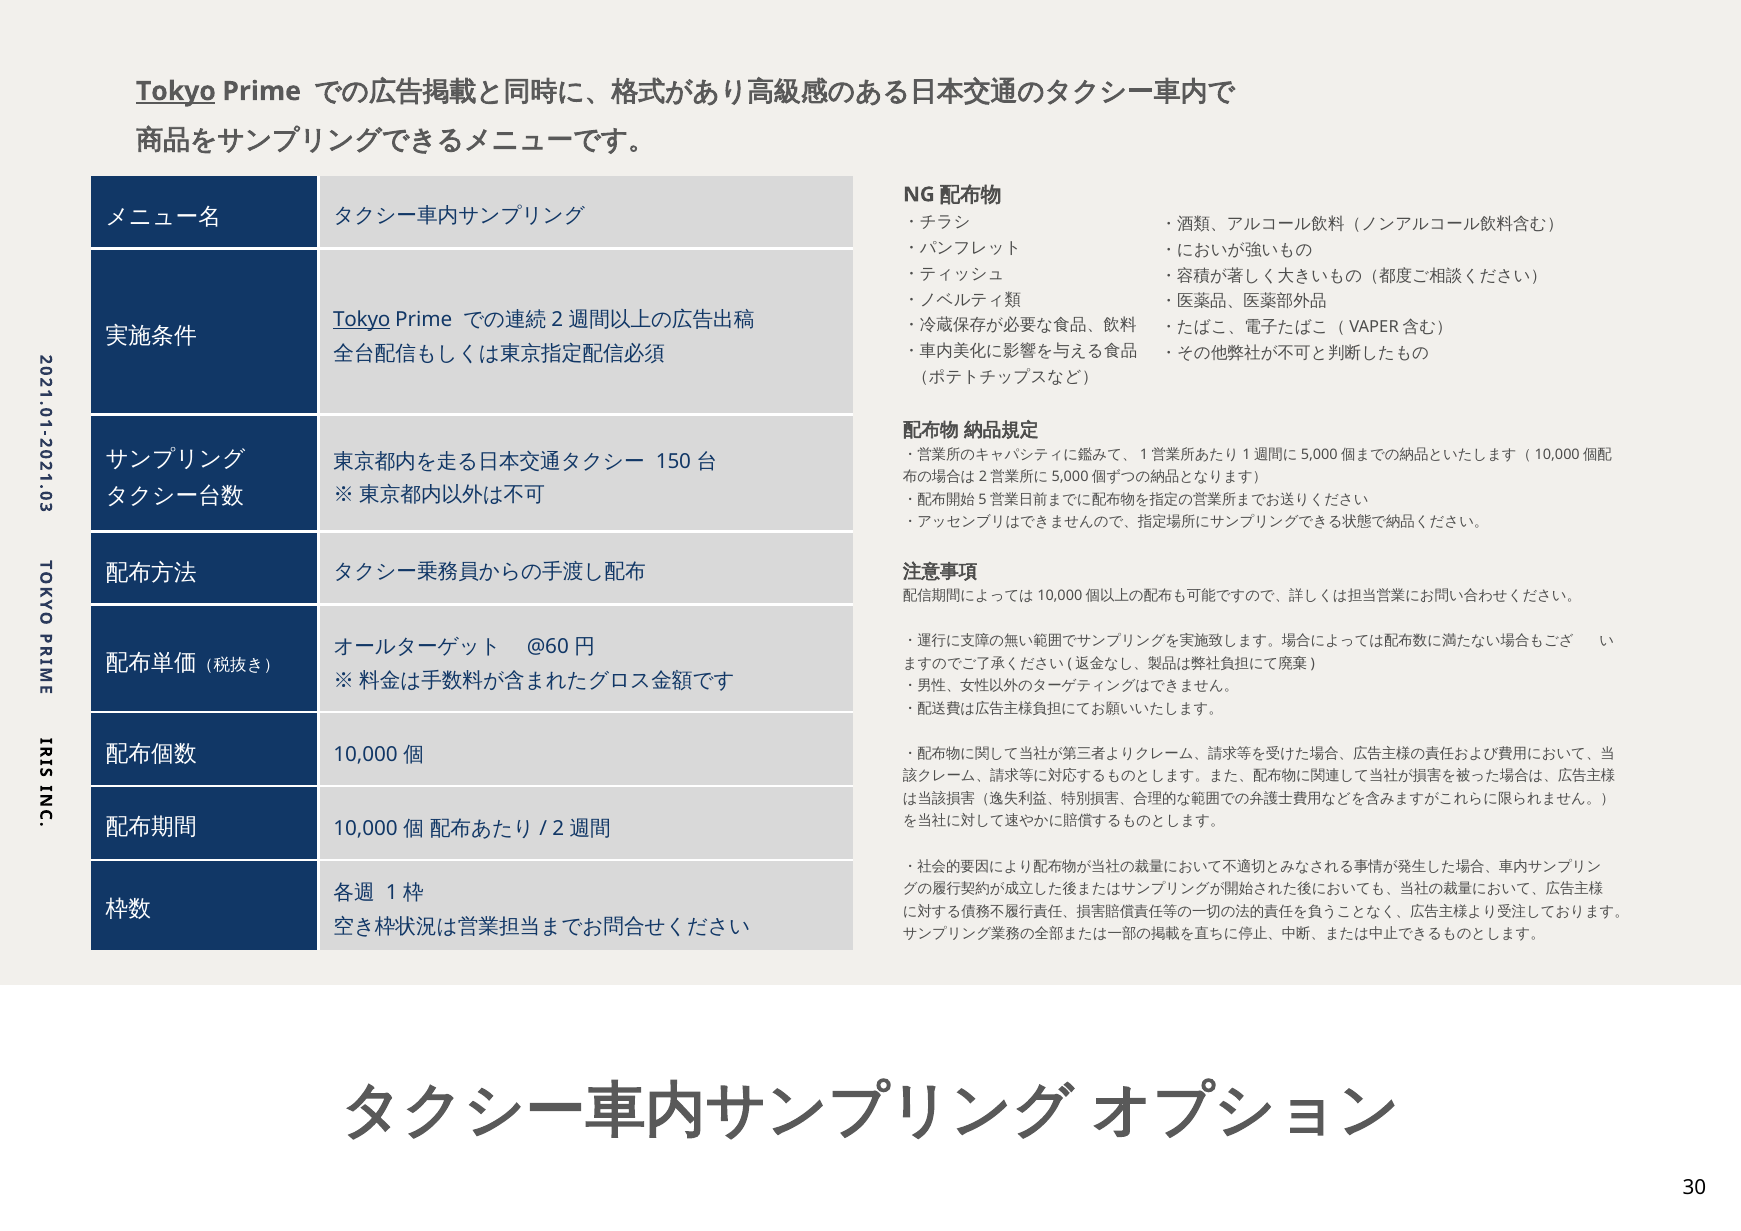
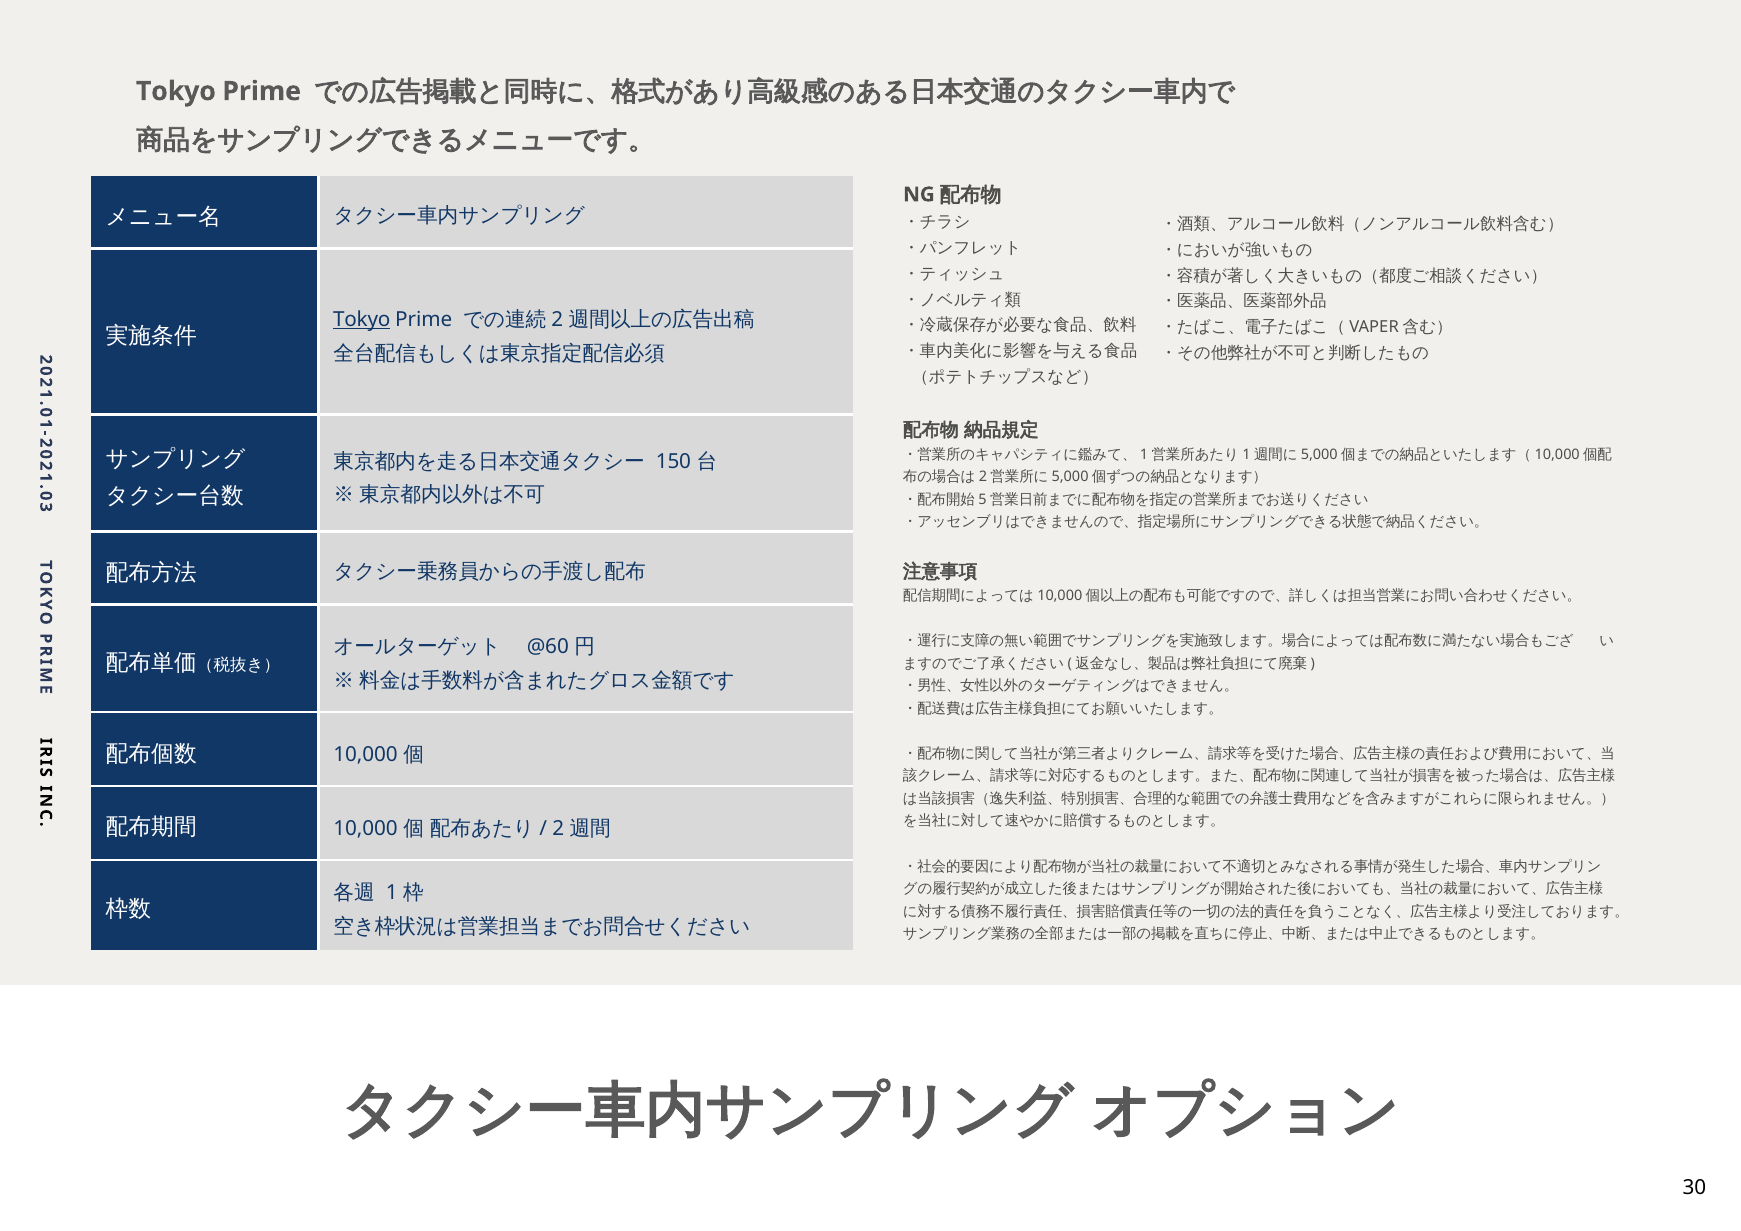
Tokyo underline: present -> none (176, 91)
